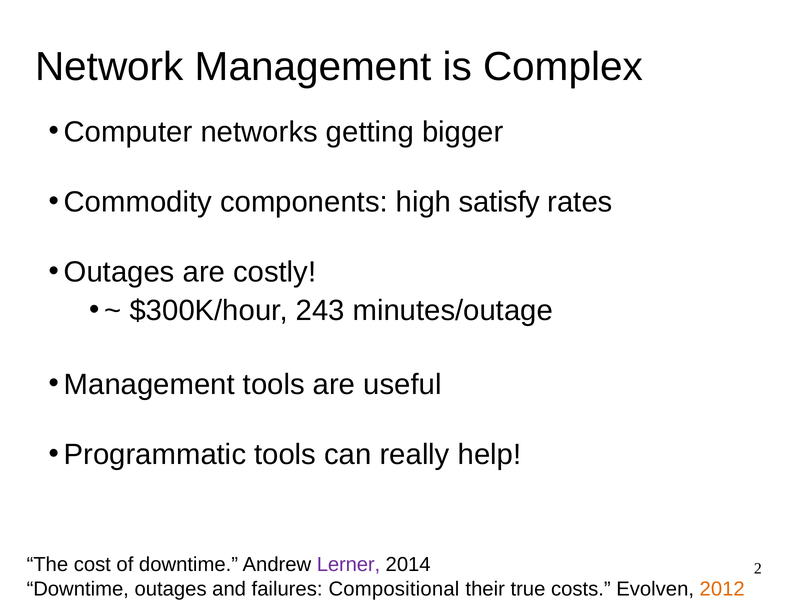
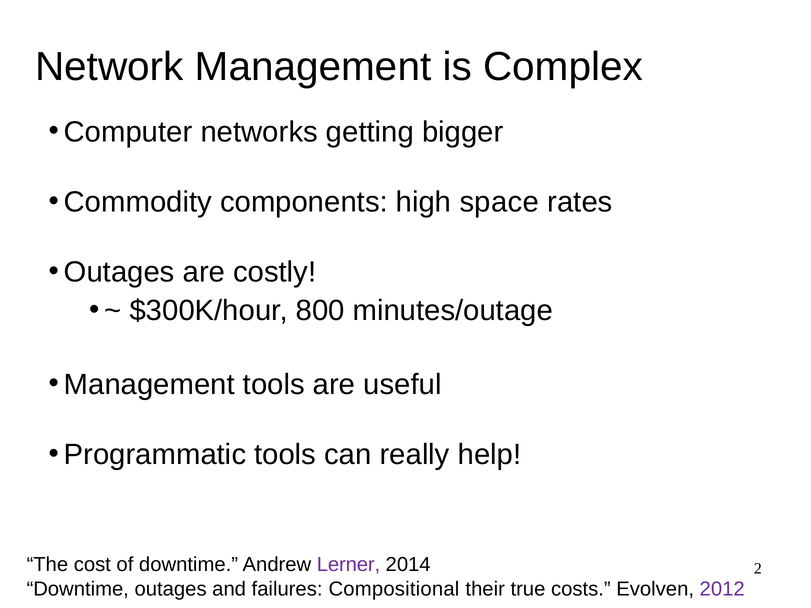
satisfy: satisfy -> space (499, 202)
243: 243 -> 800 (320, 311)
2012 colour: orange -> purple (722, 589)
